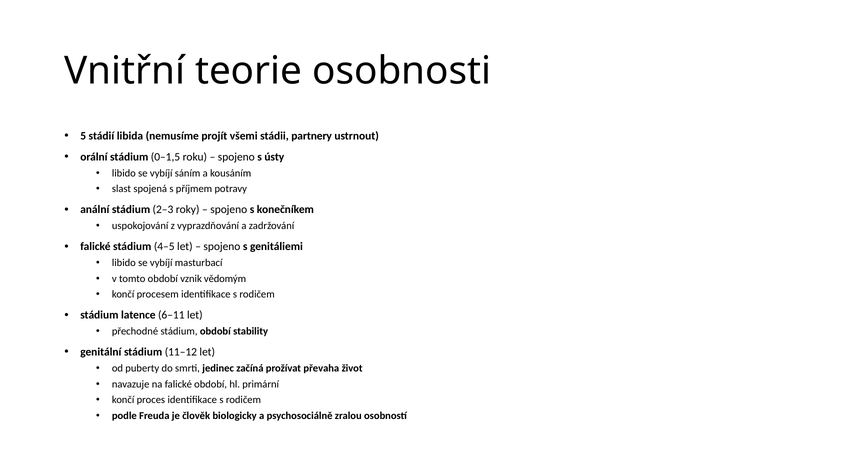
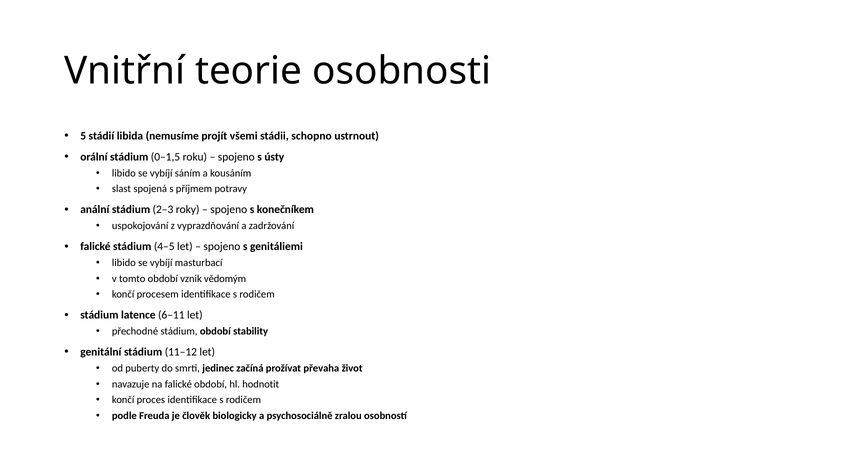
partnery: partnery -> schopno (312, 136)
primární: primární -> hodnotit (261, 384)
